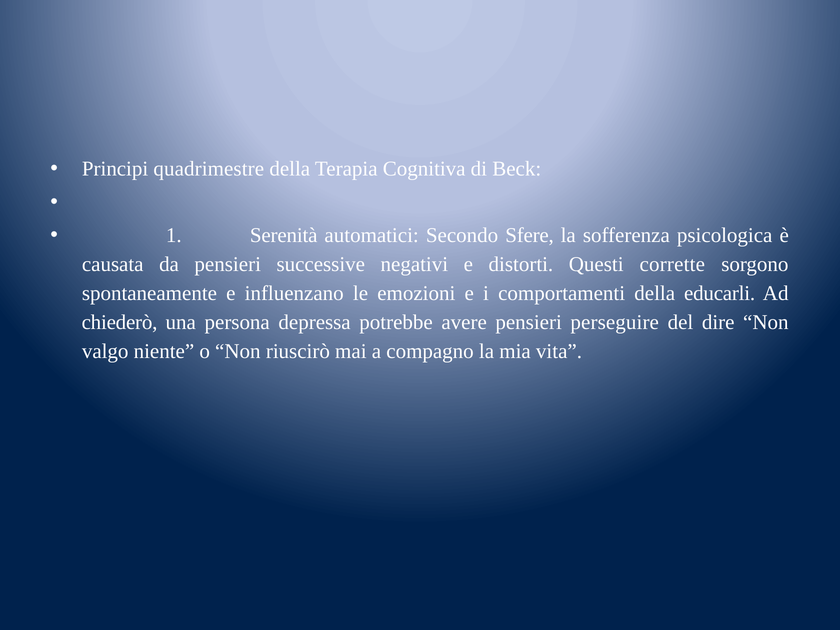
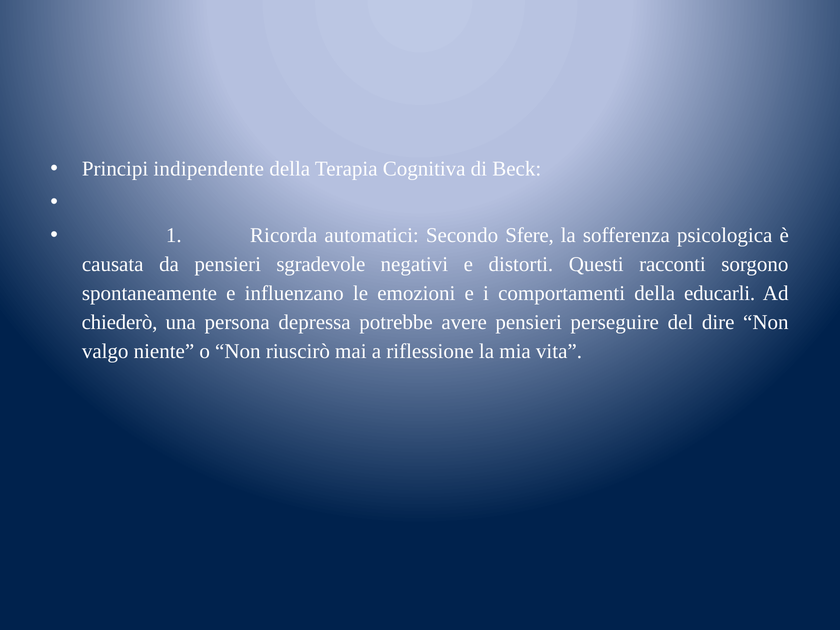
quadrimestre: quadrimestre -> indipendente (209, 169)
Serenità: Serenità -> Ricorda (284, 235)
successive: successive -> sgradevole (321, 264)
corrette: corrette -> racconti (672, 264)
compagno: compagno -> riflessione (430, 351)
